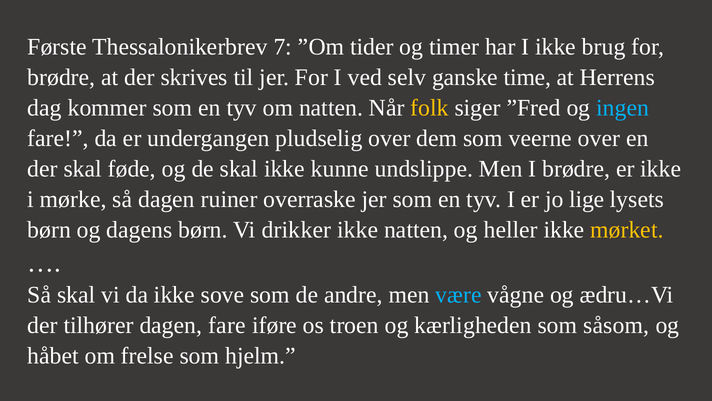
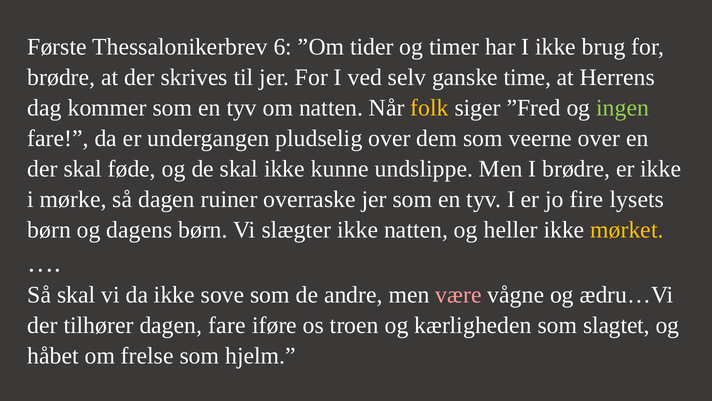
7: 7 -> 6 (283, 47)
ingen colour: light blue -> light green (623, 108)
lige: lige -> fire (587, 199)
drikker: drikker -> slægter (296, 230)
være colour: light blue -> pink (458, 294)
såsom: såsom -> slagtet (616, 325)
